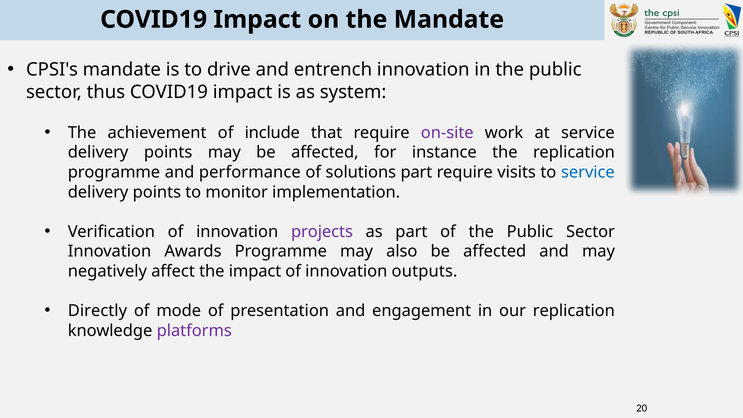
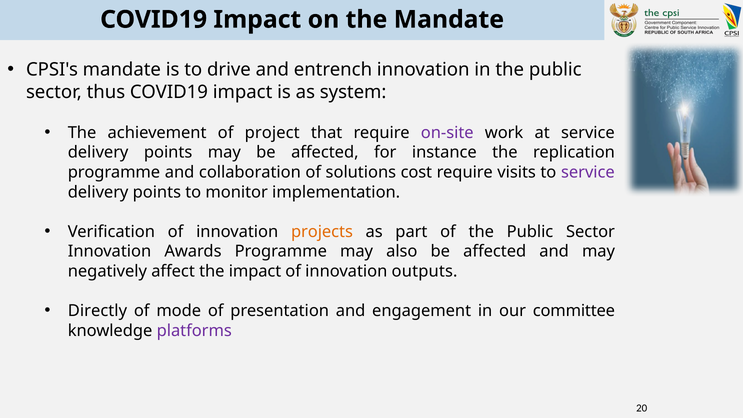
include: include -> project (272, 133)
performance: performance -> collaboration (250, 172)
solutions part: part -> cost (416, 172)
service colour: blue -> purple (588, 172)
projects colour: purple -> orange (322, 232)
our replication: replication -> committee (574, 311)
